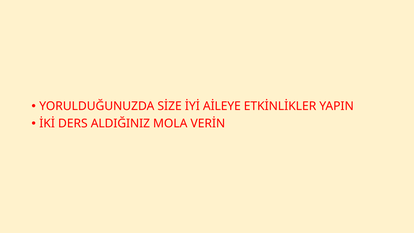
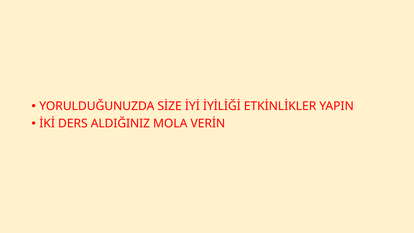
AİLEYE: AİLEYE -> İYİLİĞİ (222, 106)
